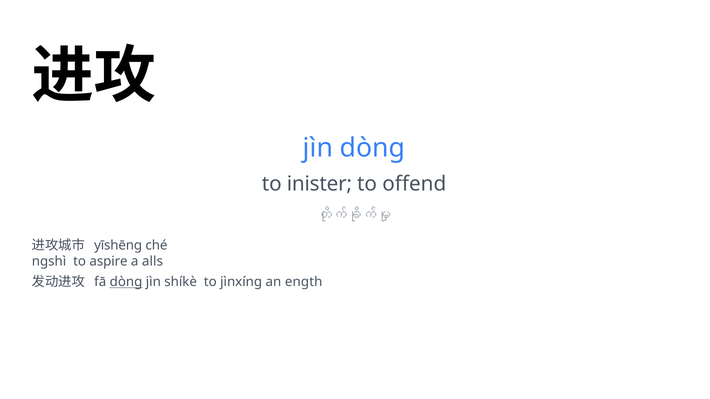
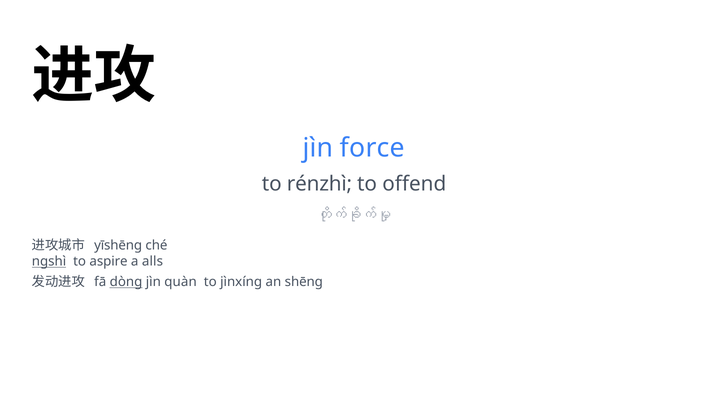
jìn dòng: dòng -> force (372, 148)
inister: inister -> rénzhì (319, 184)
ngshì underline: none -> present (49, 262)
shíkè: shíkè -> quàn (181, 282)
ength: ength -> shēng (304, 282)
